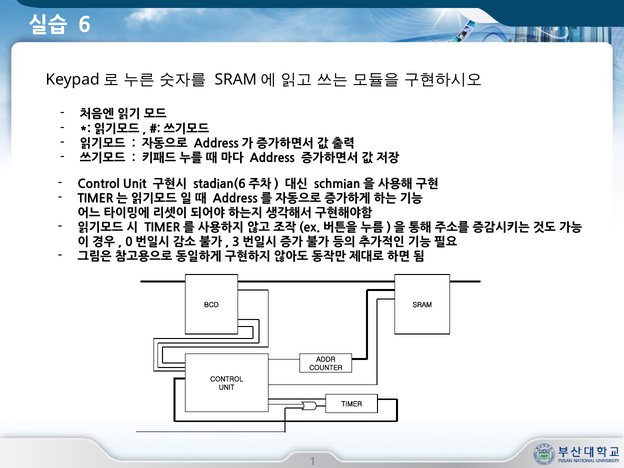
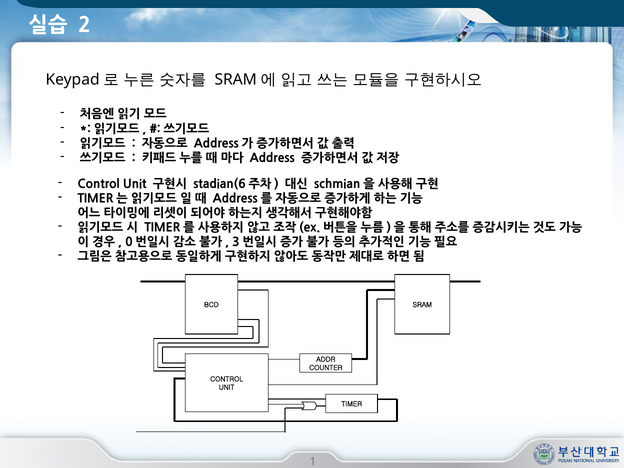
6: 6 -> 2 (85, 25)
